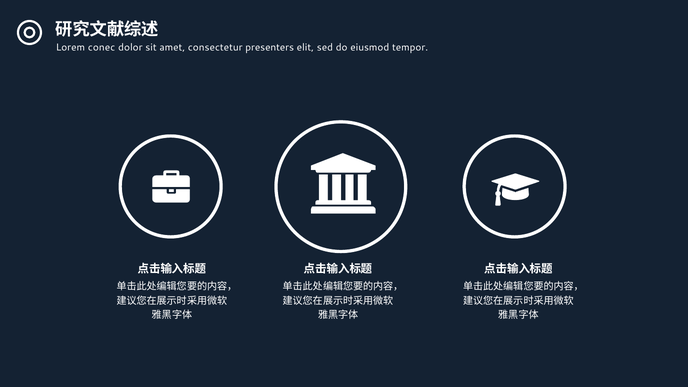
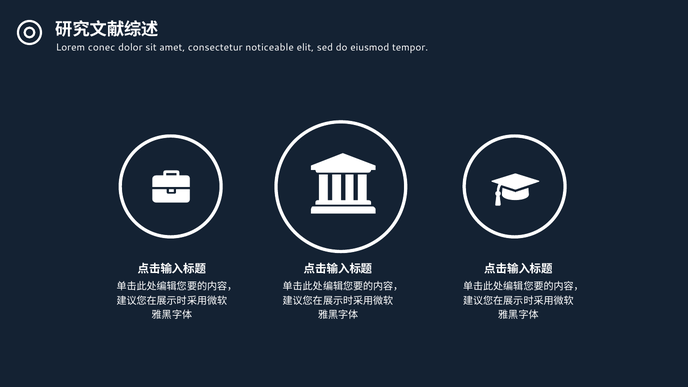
presenters: presenters -> noticeable (270, 47)
